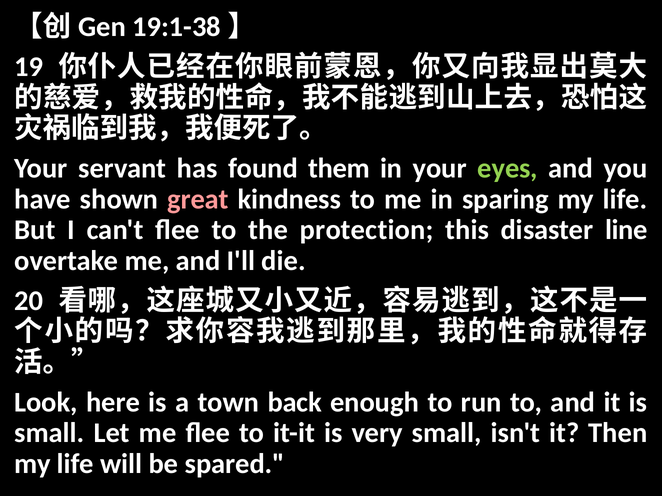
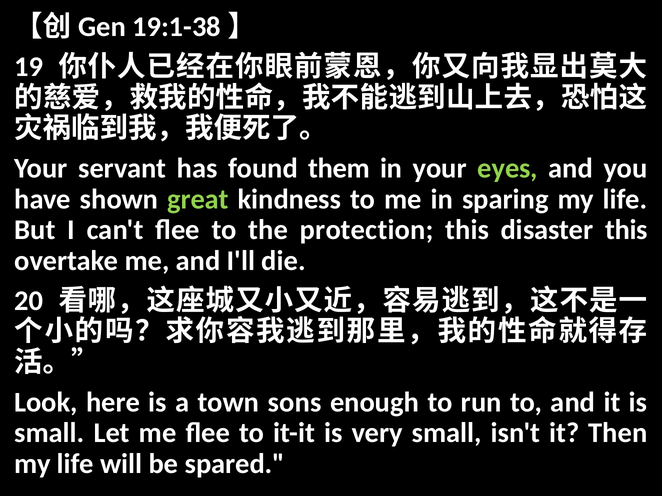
great colour: pink -> light green (198, 199)
disaster line: line -> this (626, 230)
back: back -> sons (295, 403)
